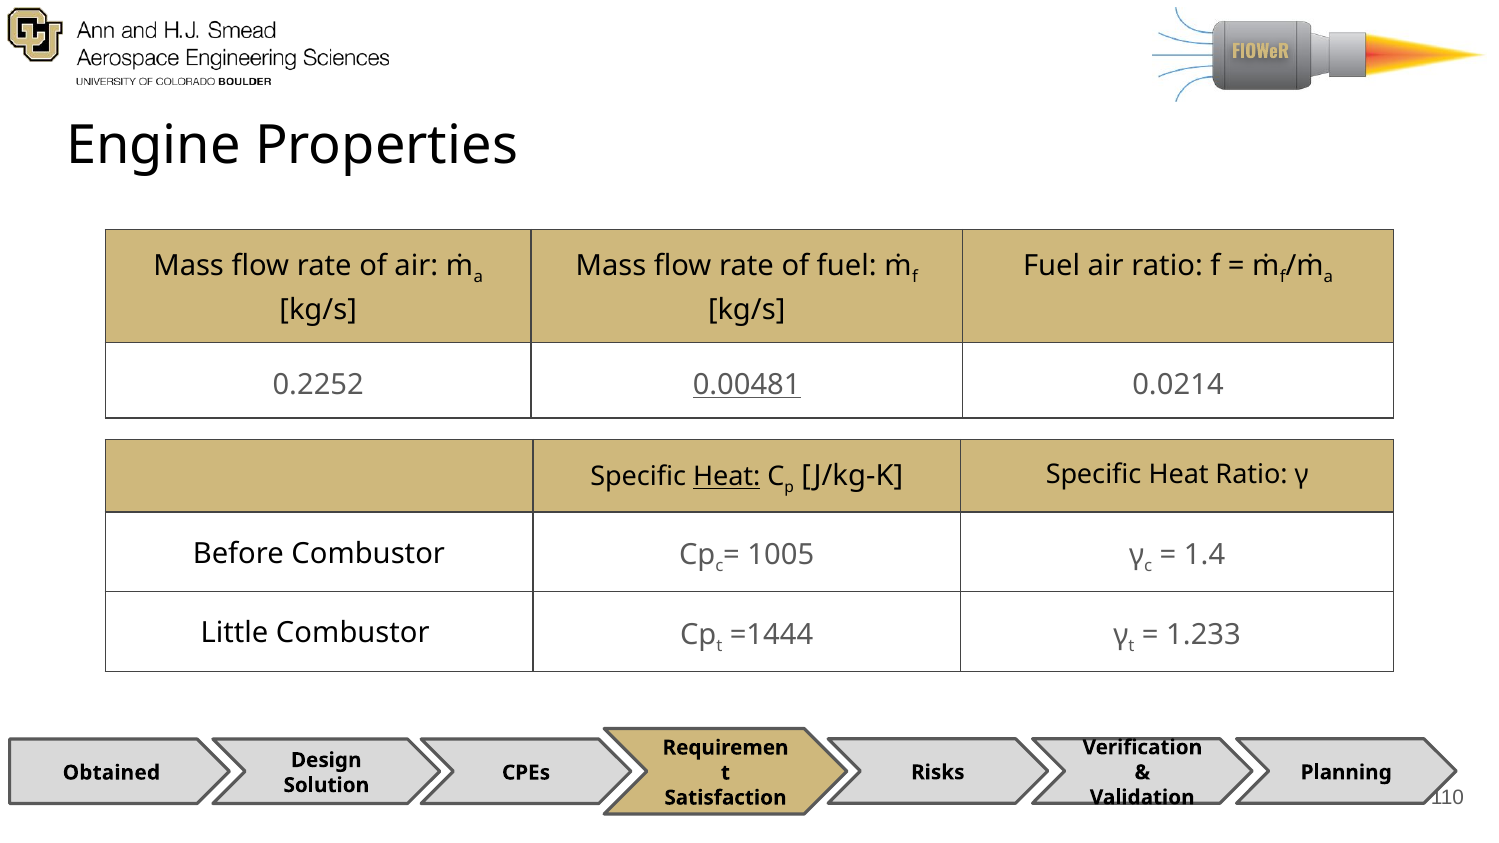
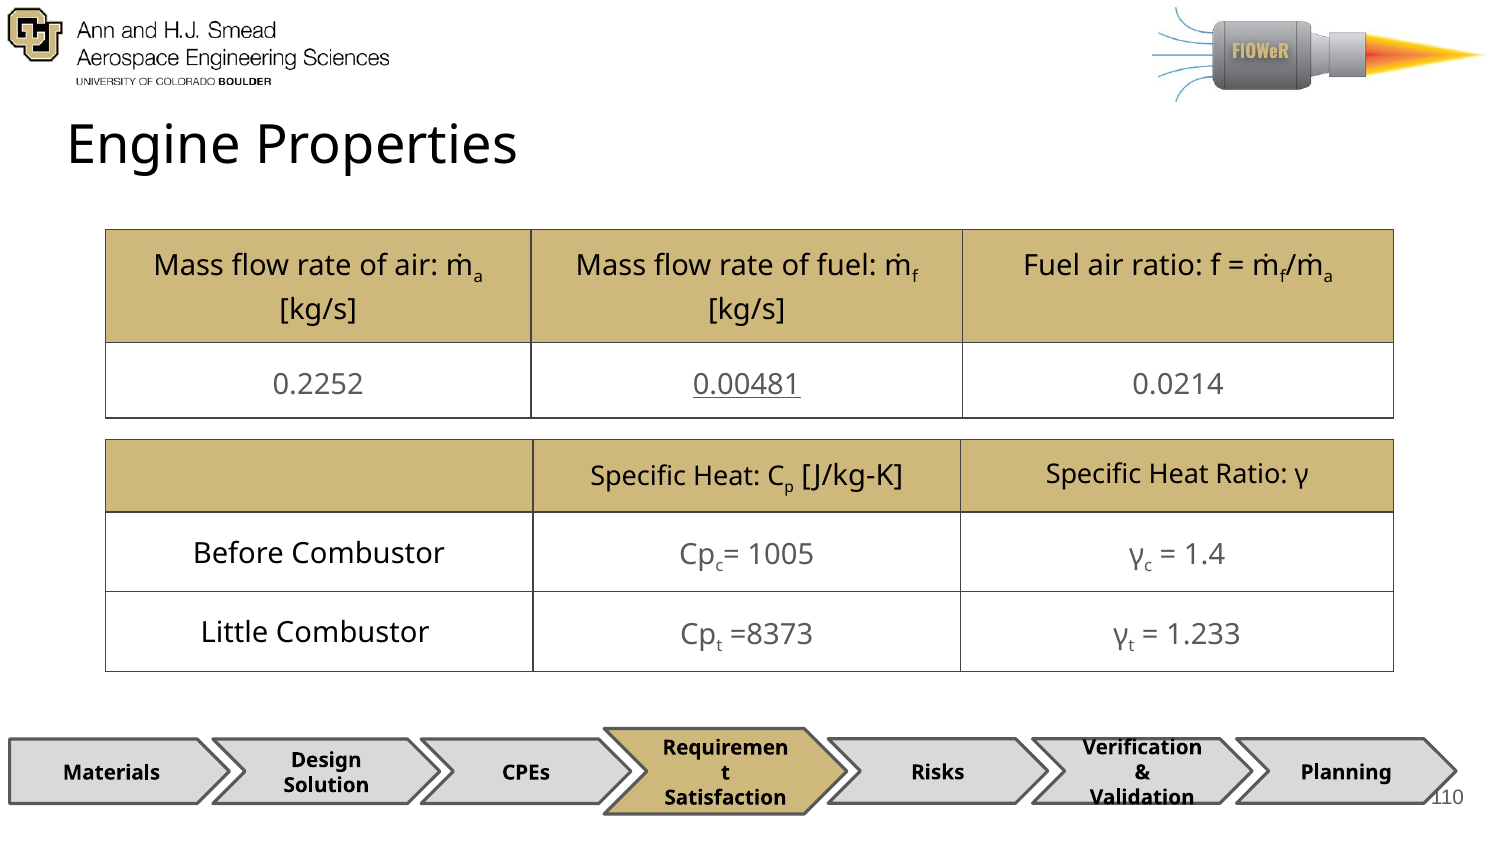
Heat underline: present -> none (727, 477)
=1444: =1444 -> =8373 (772, 635)
Obtained: Obtained -> Materials (111, 773)
